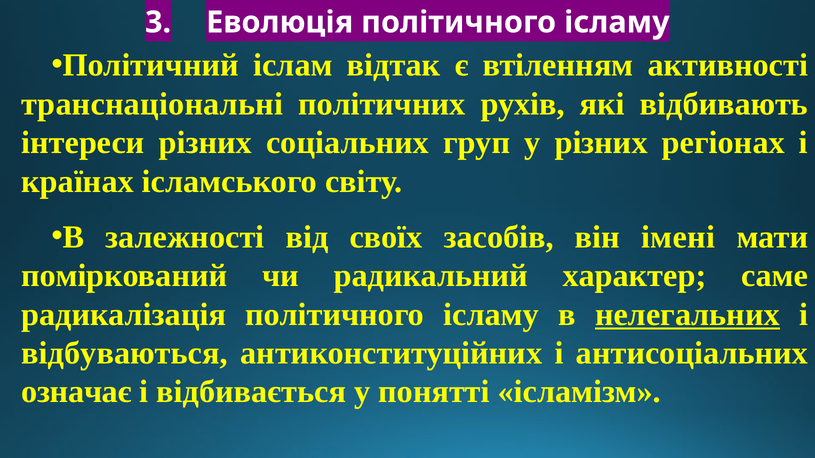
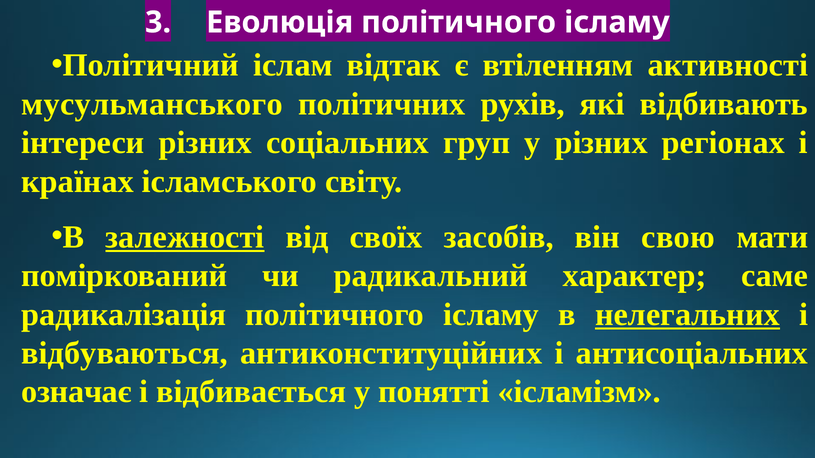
транснаціональні: транснаціональні -> мусульманського (152, 104)
залежності underline: none -> present (185, 237)
імені: імені -> свою (678, 237)
